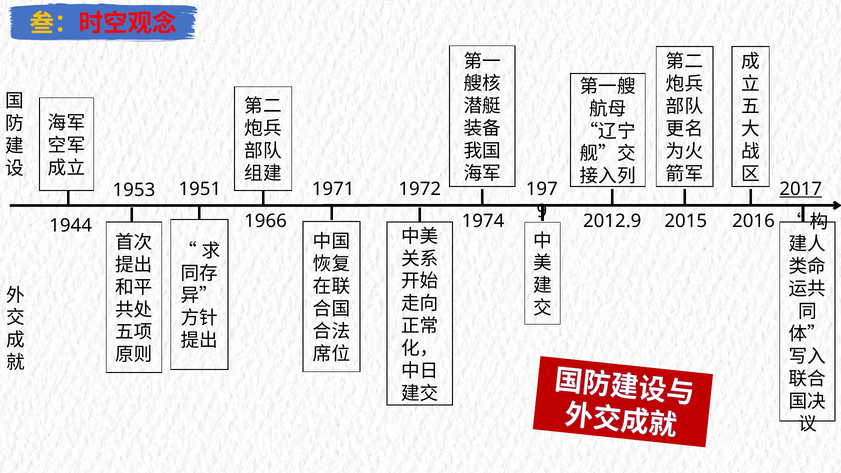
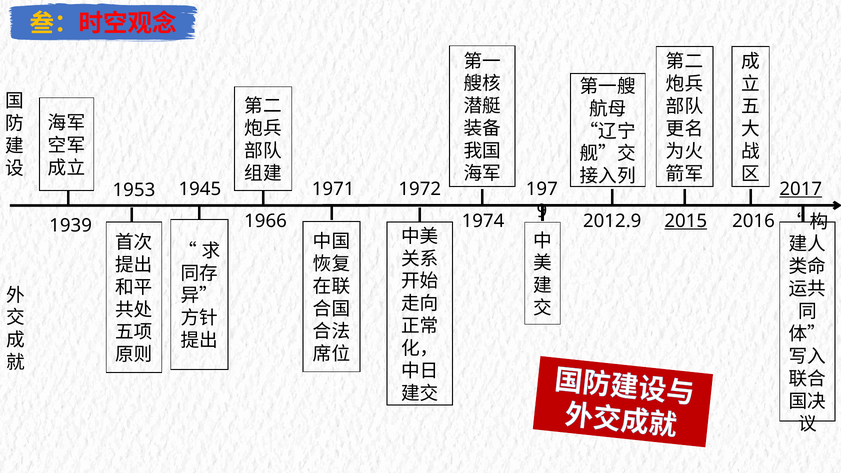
1951: 1951 -> 1945 (200, 189)
2015 underline: none -> present (686, 221)
1944: 1944 -> 1939 (71, 226)
